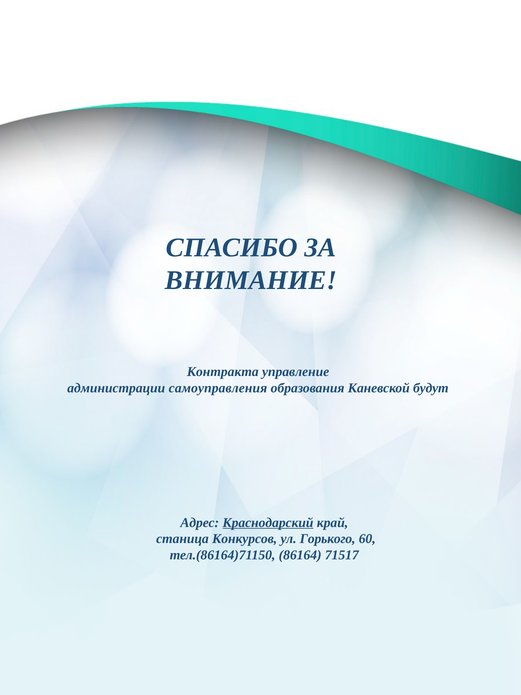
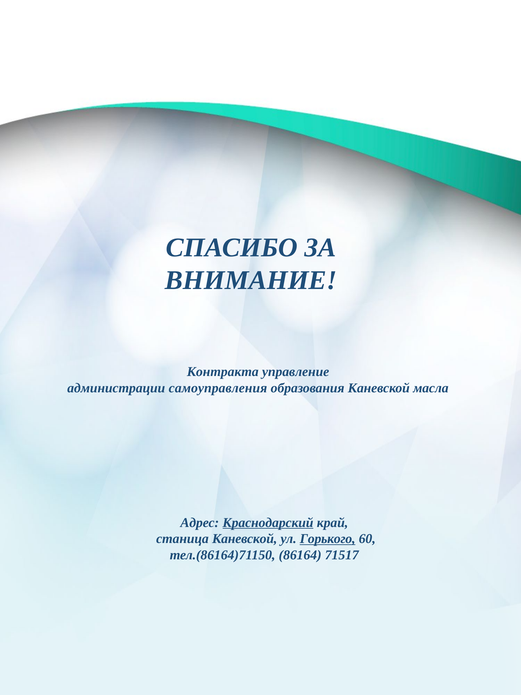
будут: будут -> масла (431, 388)
станица Конкурсов: Конкурсов -> Каневской (245, 539)
Горького underline: none -> present (328, 539)
